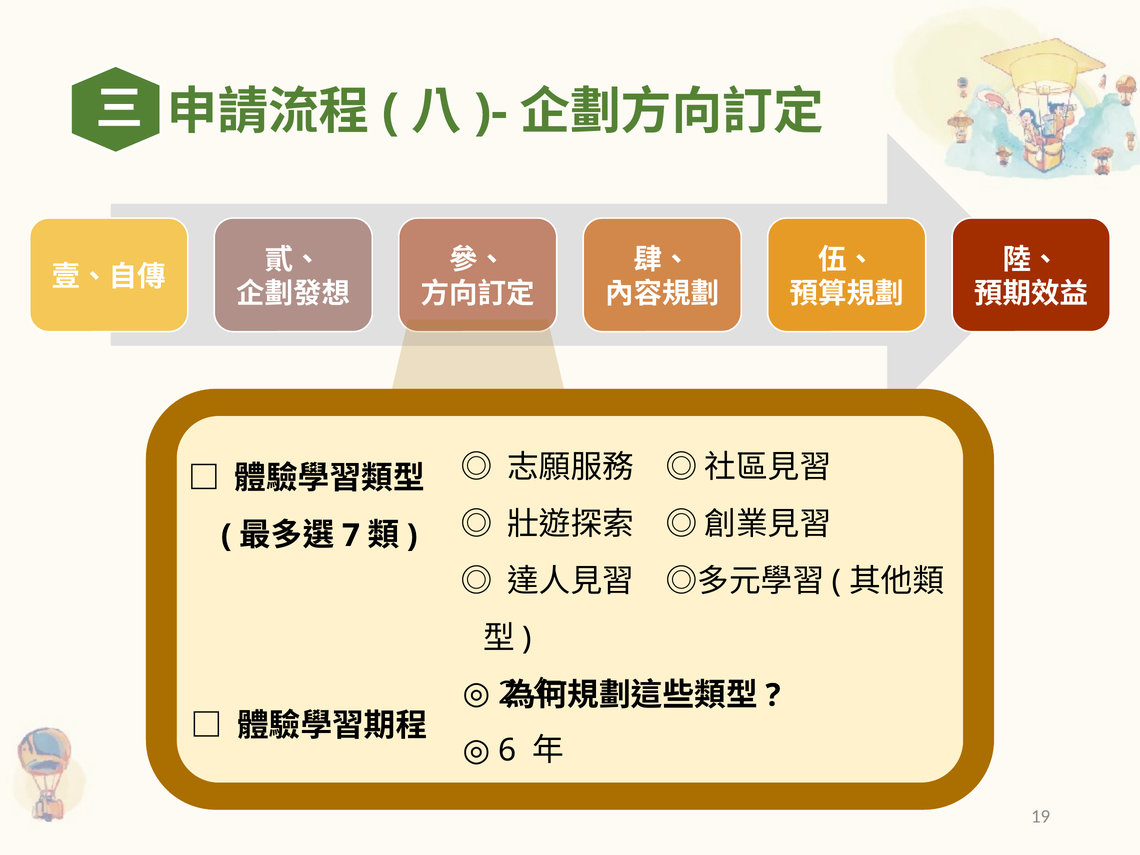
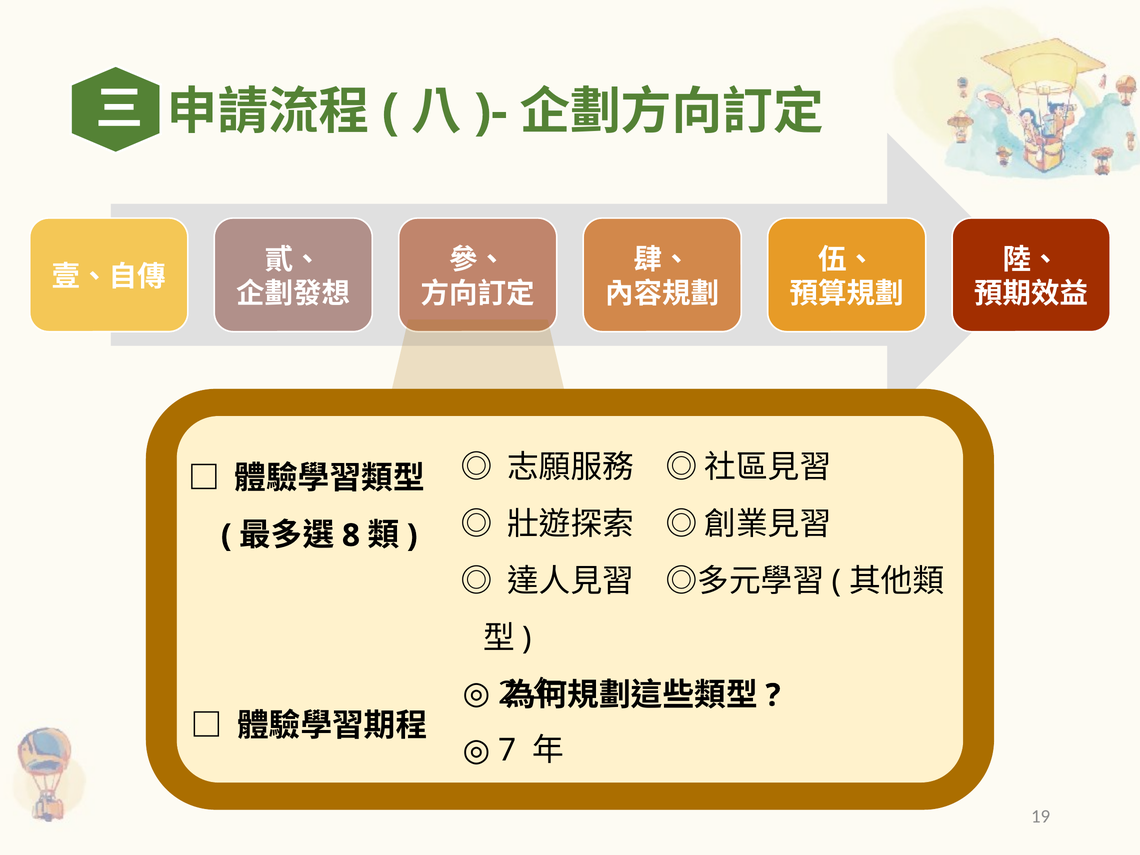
7: 7 -> 8 (351, 536)
6: 6 -> 7 (507, 750)
